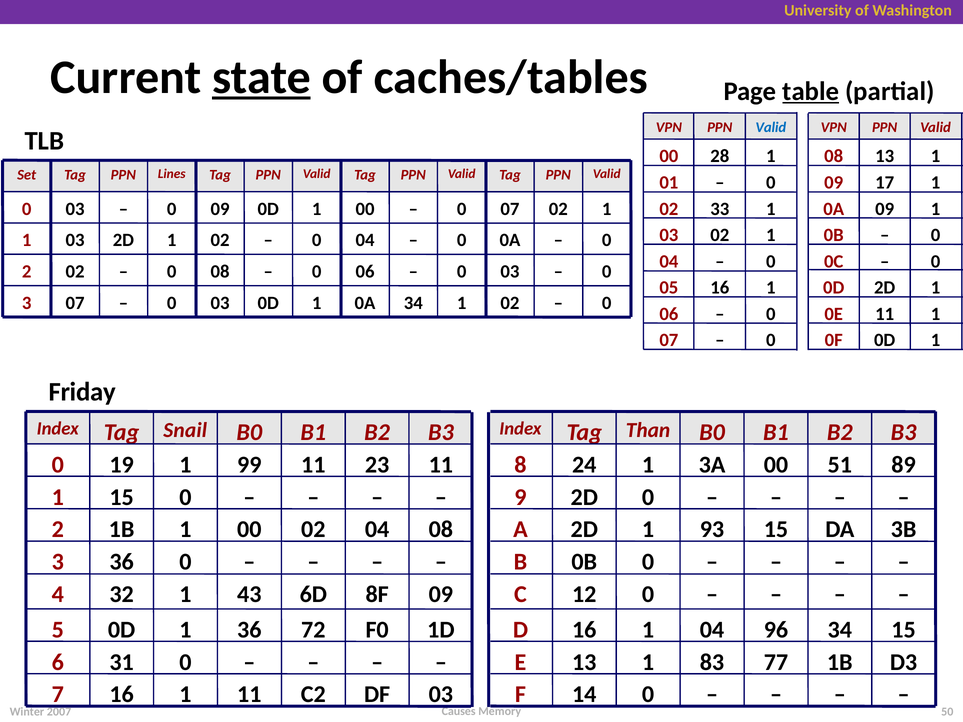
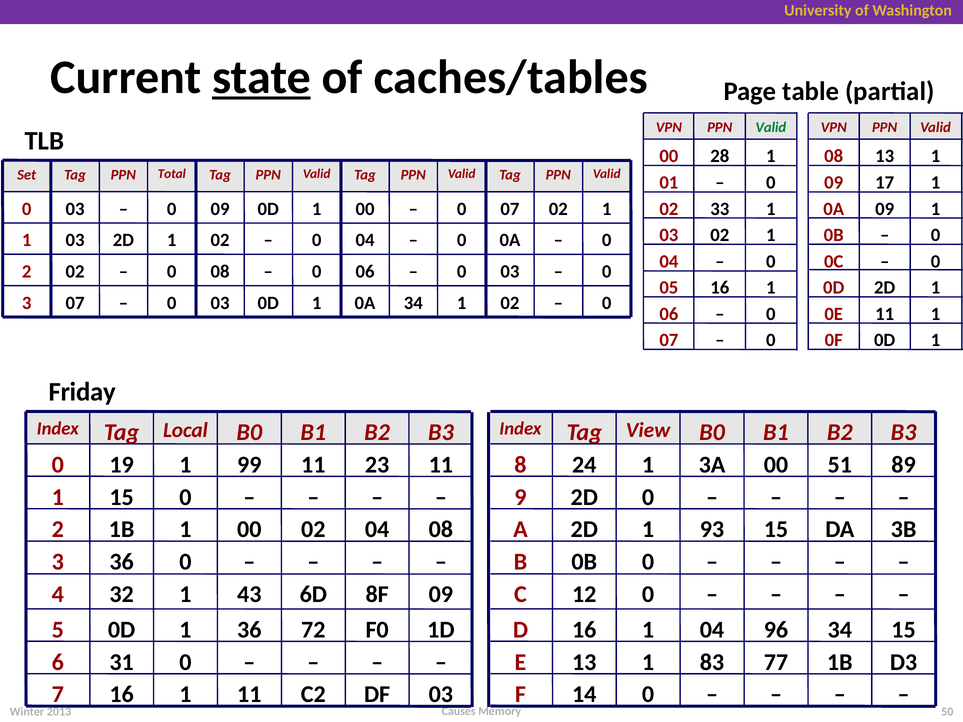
table underline: present -> none (811, 91)
Valid colour: blue -> green (771, 127)
Lines: Lines -> Total (172, 174)
Snail: Snail -> Local (185, 431)
Than: Than -> View (648, 431)
2007: 2007 -> 2013 (59, 712)
